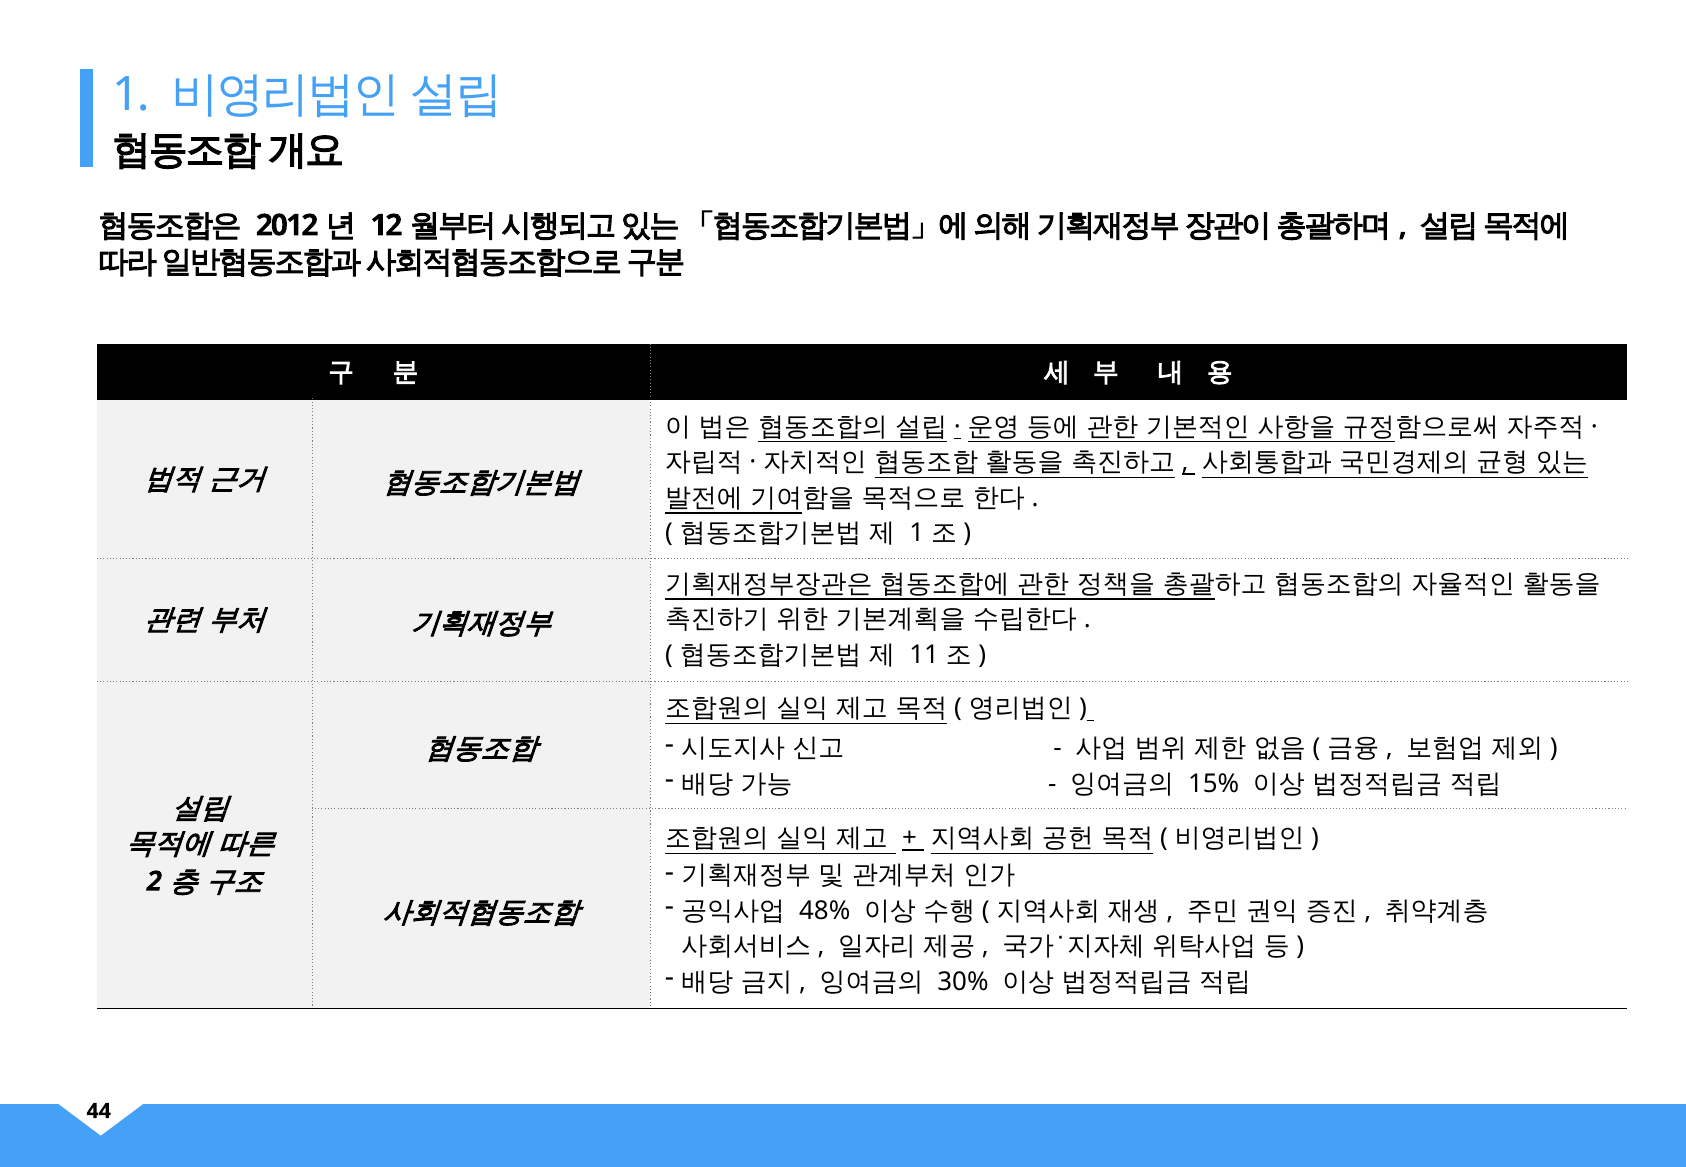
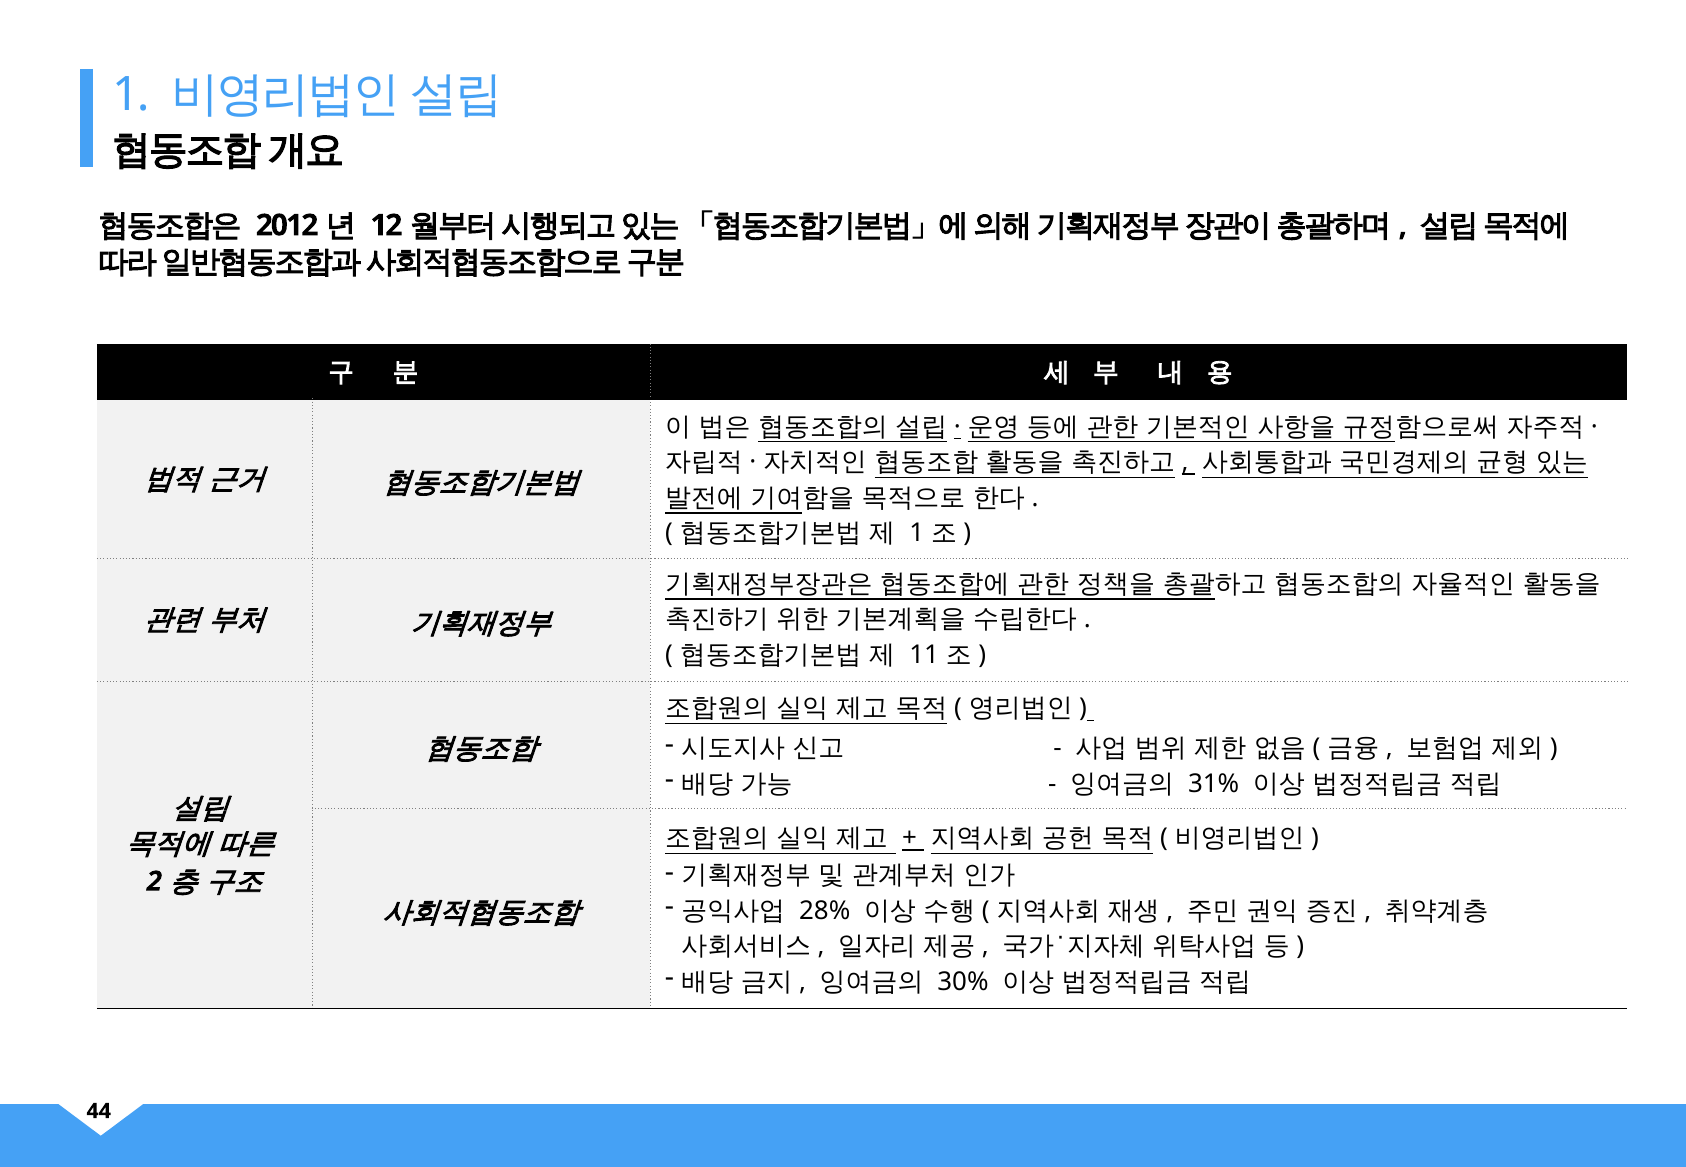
15%: 15% -> 31% (1214, 784)
48%: 48% -> 28% (825, 911)
